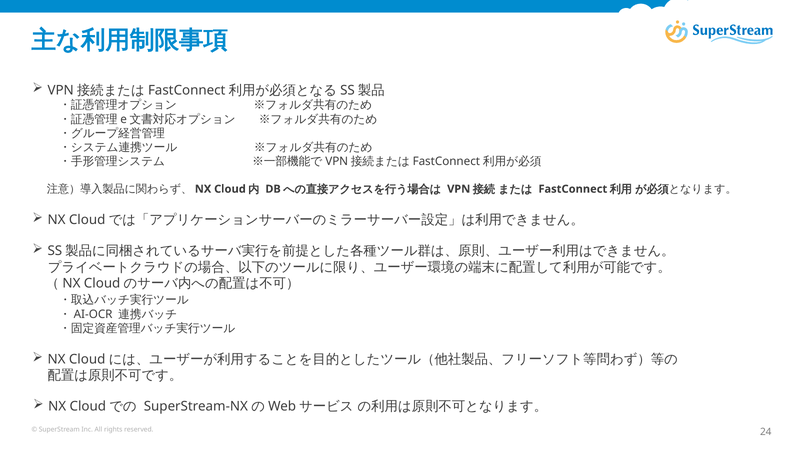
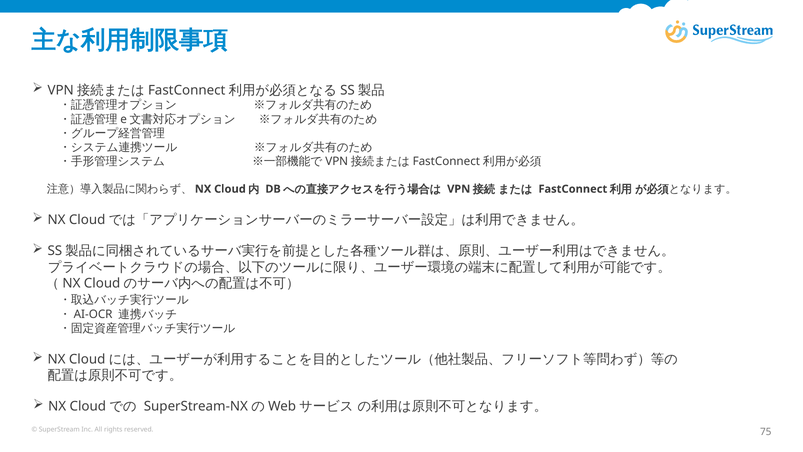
24: 24 -> 75 (766, 432)
